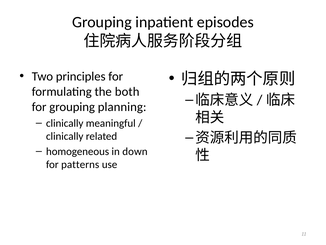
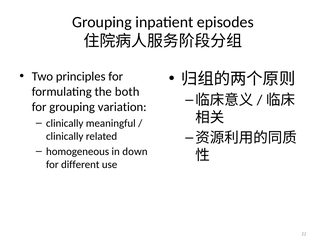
planning: planning -> variation (122, 107)
patterns: patterns -> different (80, 164)
